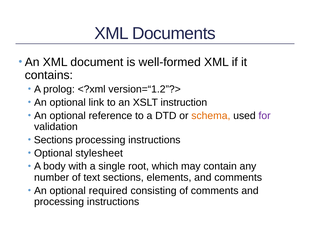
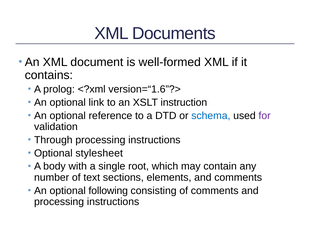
version=“1.2”?>: version=“1.2”?> -> version=“1.6”?> (145, 89)
schema colour: orange -> blue (211, 116)
Sections: Sections -> Through (53, 140)
required: required -> following (108, 191)
